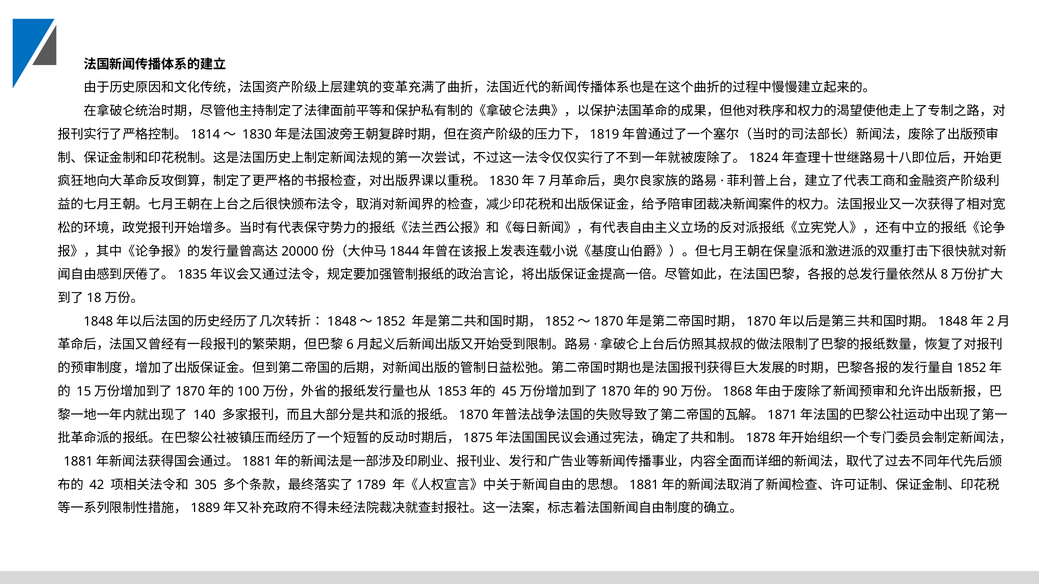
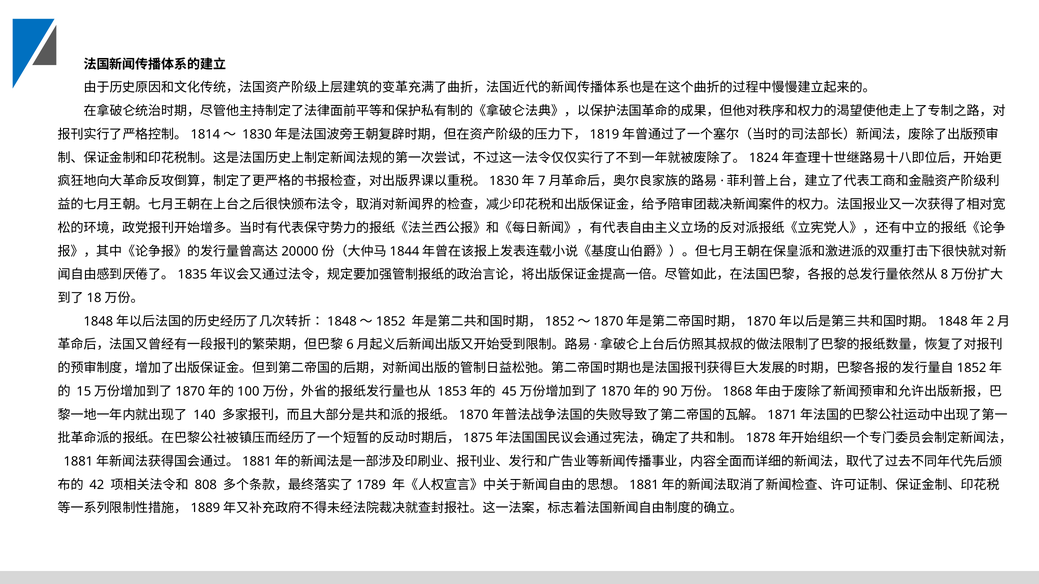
305: 305 -> 808 (206, 485)
